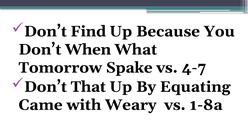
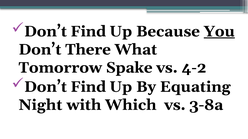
You underline: none -> present (219, 32)
When: When -> There (88, 50)
4-7: 4-7 -> 4-2 (194, 68)
That: That -> Find (88, 87)
Came: Came -> Night (41, 105)
Weary: Weary -> Which (131, 105)
1-8a: 1-8a -> 3-8a (206, 105)
